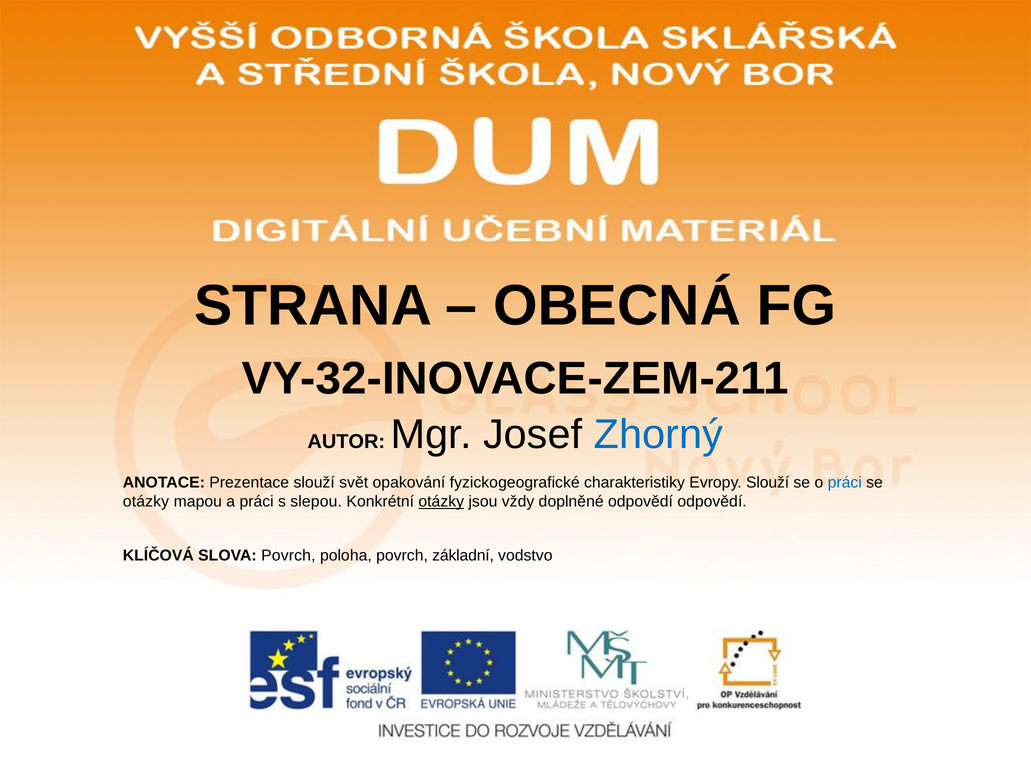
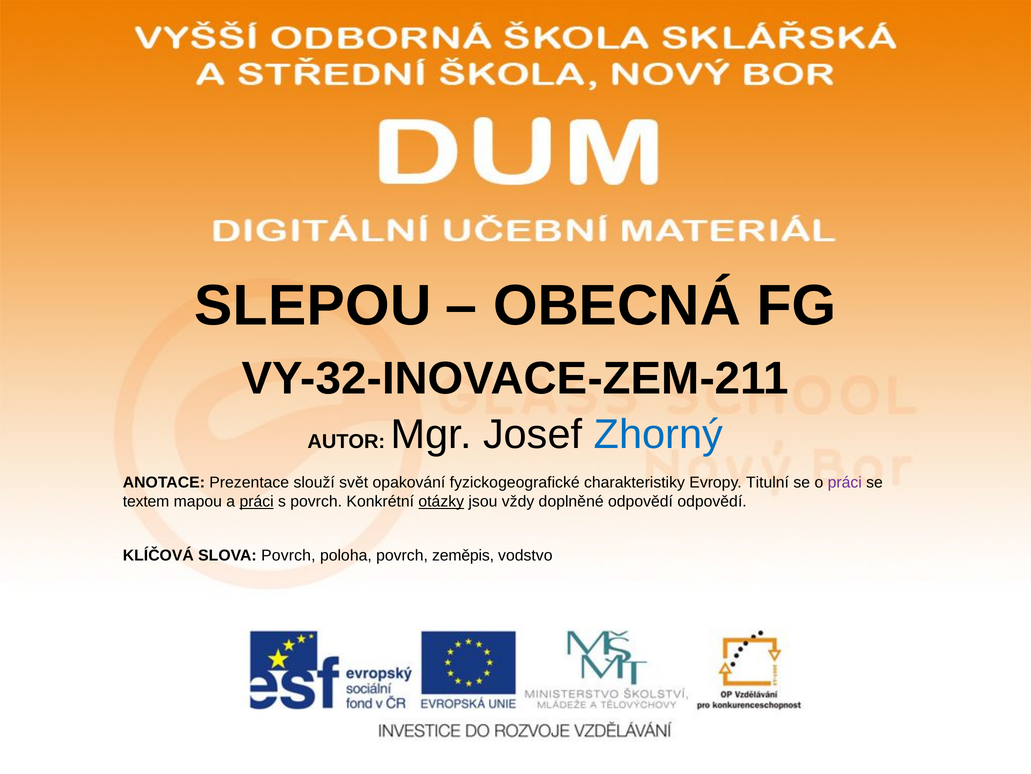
STRANA: STRANA -> SLEPOU (313, 305)
Evropy Slouží: Slouží -> Titulní (768, 482)
práci colour: blue -> purple (845, 482)
otázky: otázky -> textem (146, 501)
práci underline: none -> present (257, 501)
s slepou: slepou -> povrch (316, 501)
základní: základní -> zeměpis (463, 555)
